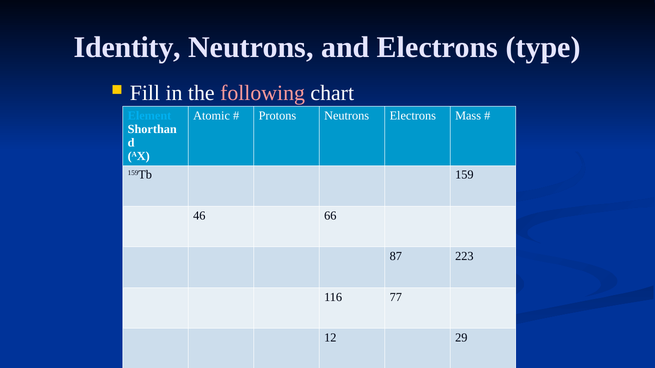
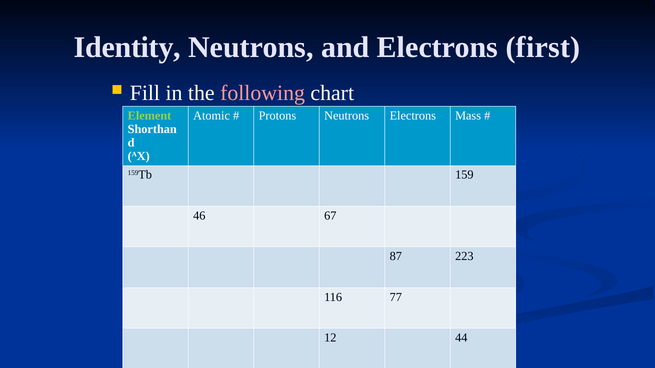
type: type -> first (543, 48)
Element colour: light blue -> light green (150, 116)
66: 66 -> 67 (330, 216)
29: 29 -> 44 (461, 338)
